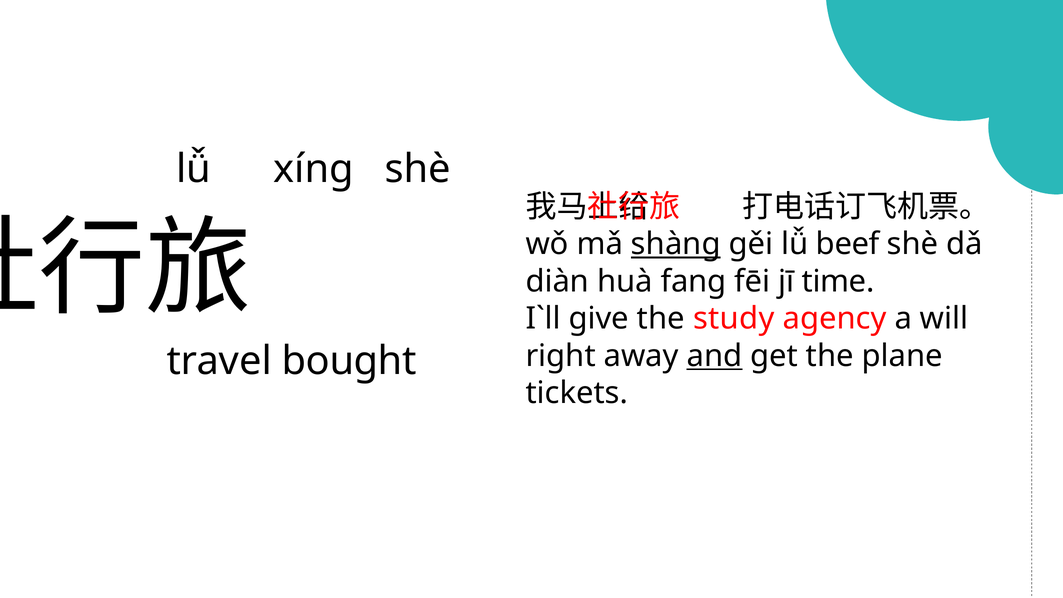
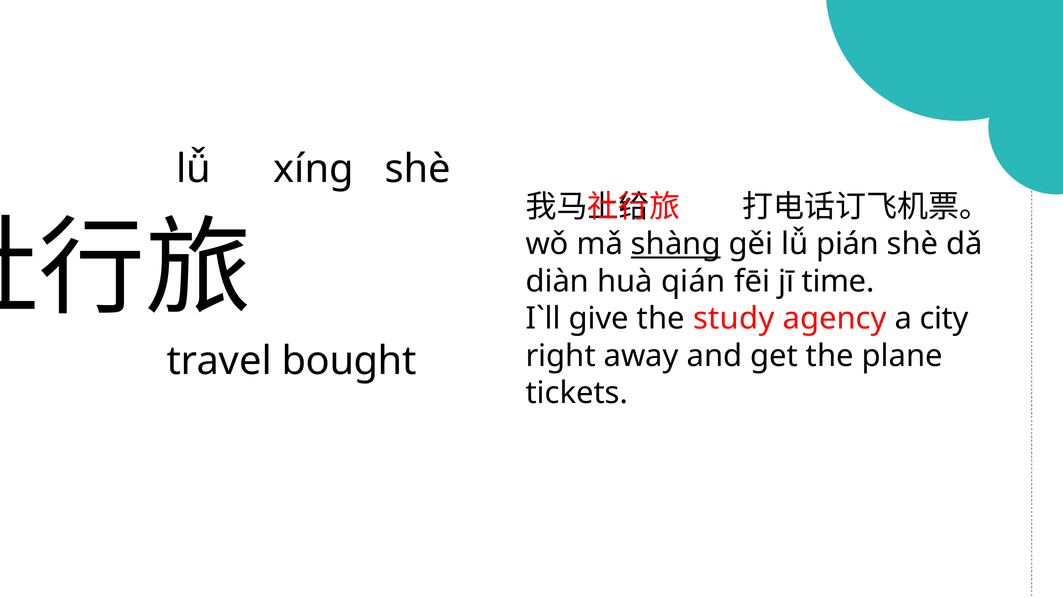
beef: beef -> pián (848, 244)
fang: fang -> qián (693, 281)
will: will -> city (944, 319)
and underline: present -> none (714, 356)
